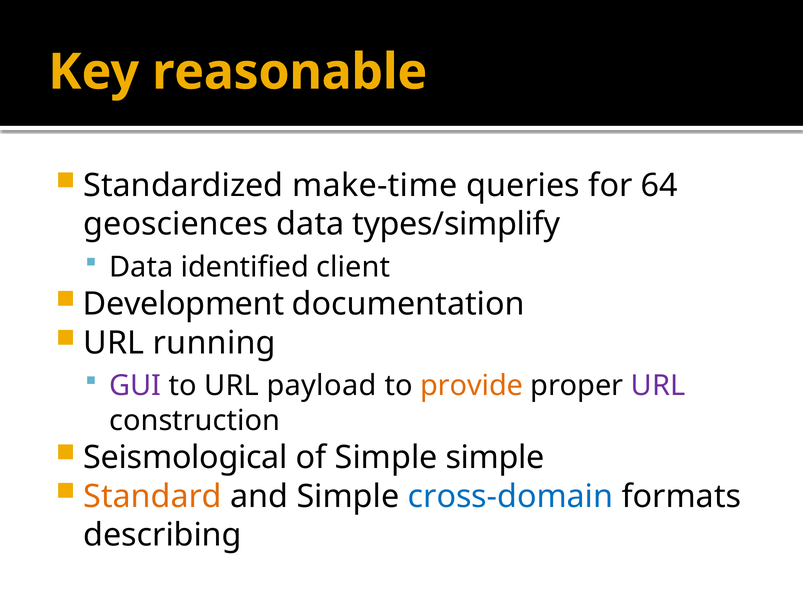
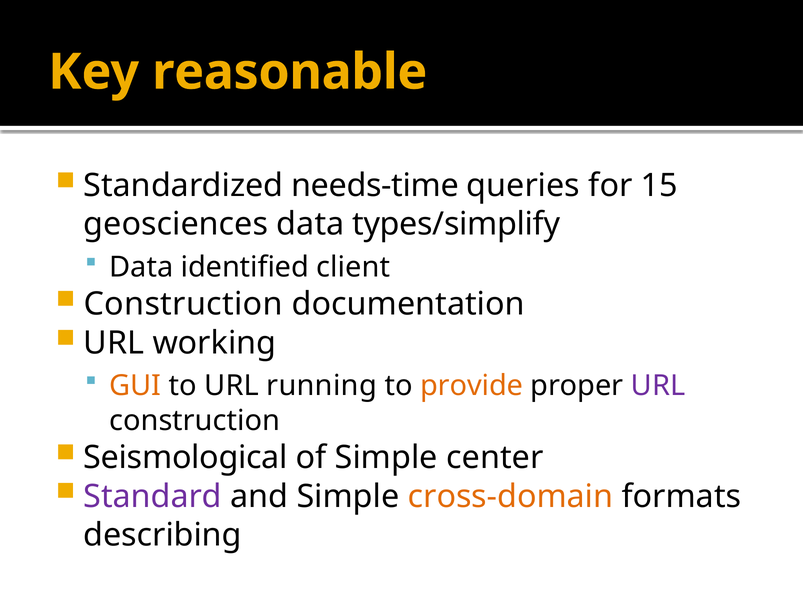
make-time: make-time -> needs-time (375, 186)
64: 64 -> 15 (659, 186)
Development: Development -> Construction (183, 304)
running: running -> working (214, 343)
GUI colour: purple -> orange (135, 386)
payload: payload -> running (322, 386)
Simple simple: simple -> center (495, 458)
Standard colour: orange -> purple (153, 497)
cross-domain colour: blue -> orange (510, 497)
